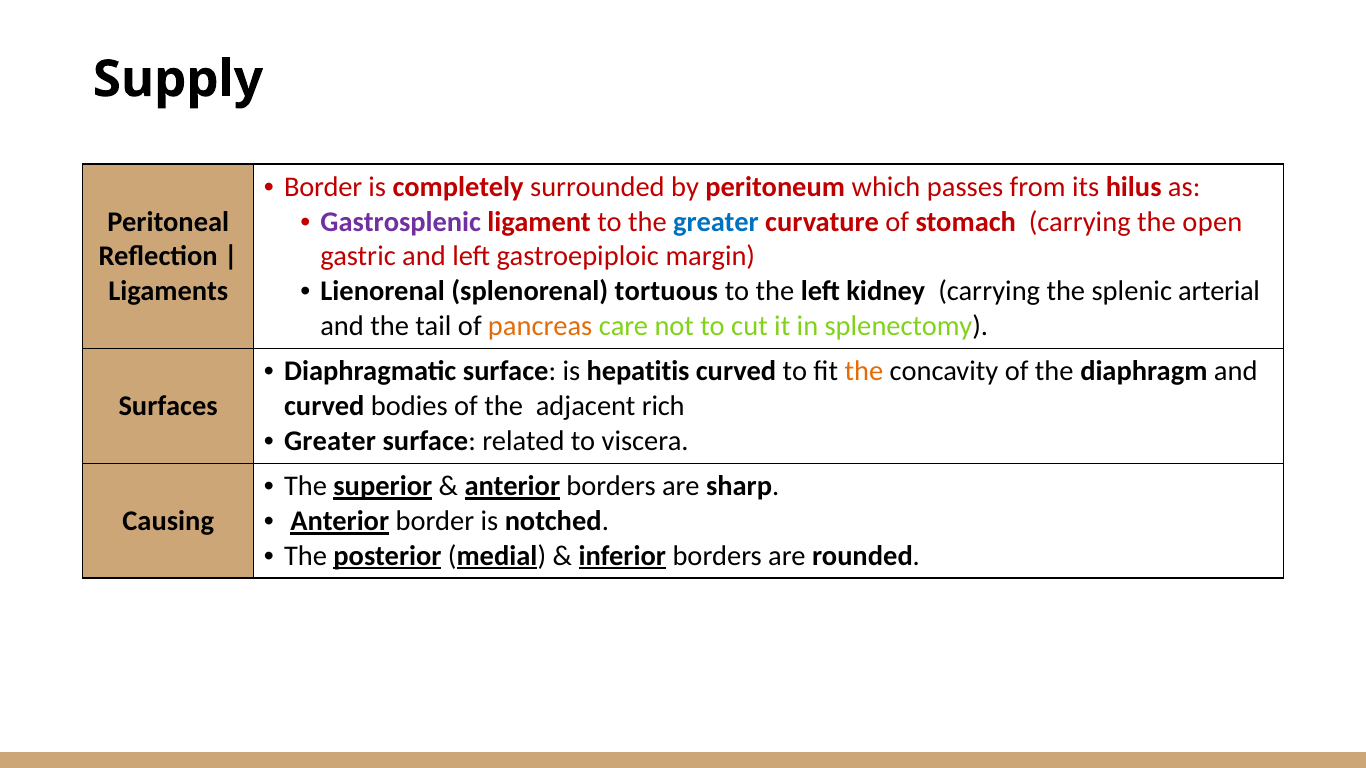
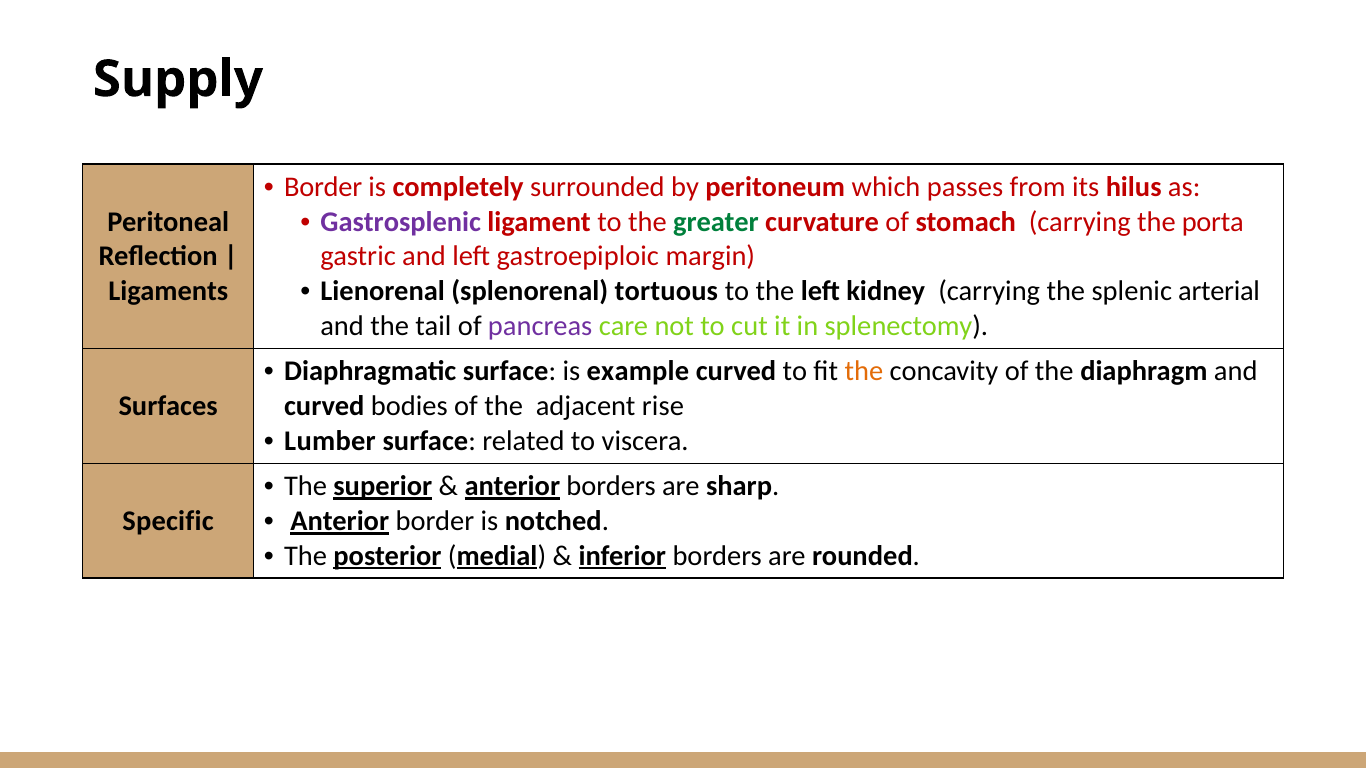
greater colour: blue -> green (716, 222)
open: open -> porta (1213, 222)
pancreas colour: orange -> purple (540, 326)
hepatitis: hepatitis -> example (638, 372)
rich: rich -> rise (663, 406)
Greater: Greater -> Lumber (330, 441)
Causing: Causing -> Specific (168, 521)
